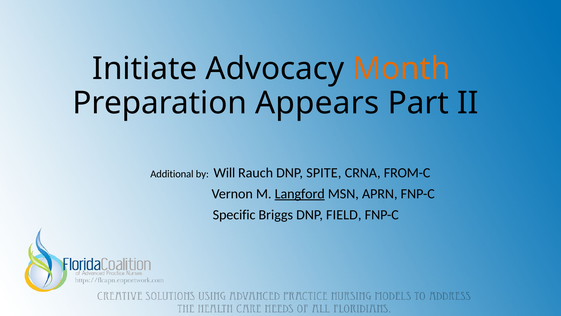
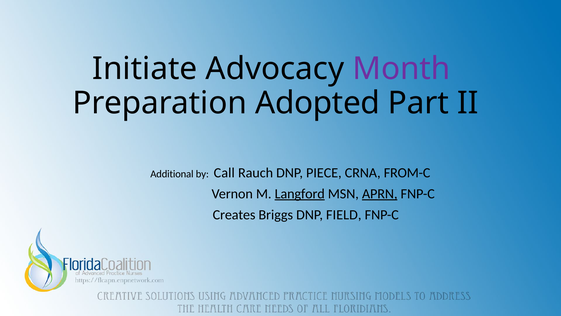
Month colour: orange -> purple (401, 69)
Appears: Appears -> Adopted (318, 103)
Will: Will -> Call (224, 173)
SPITE: SPITE -> PIECE (324, 173)
APRN underline: none -> present (380, 194)
Specific: Specific -> Creates (234, 215)
